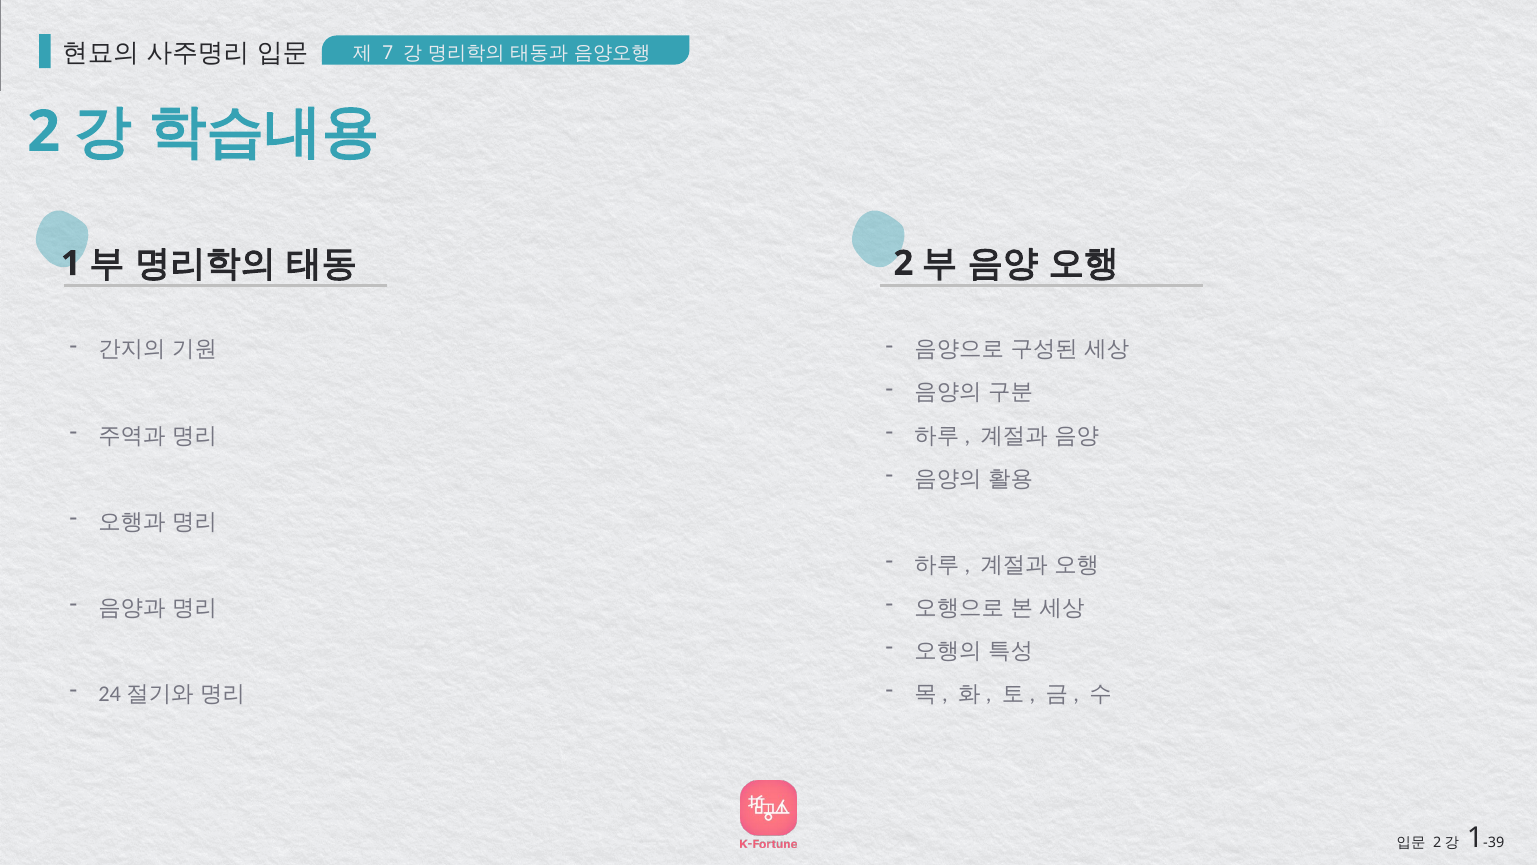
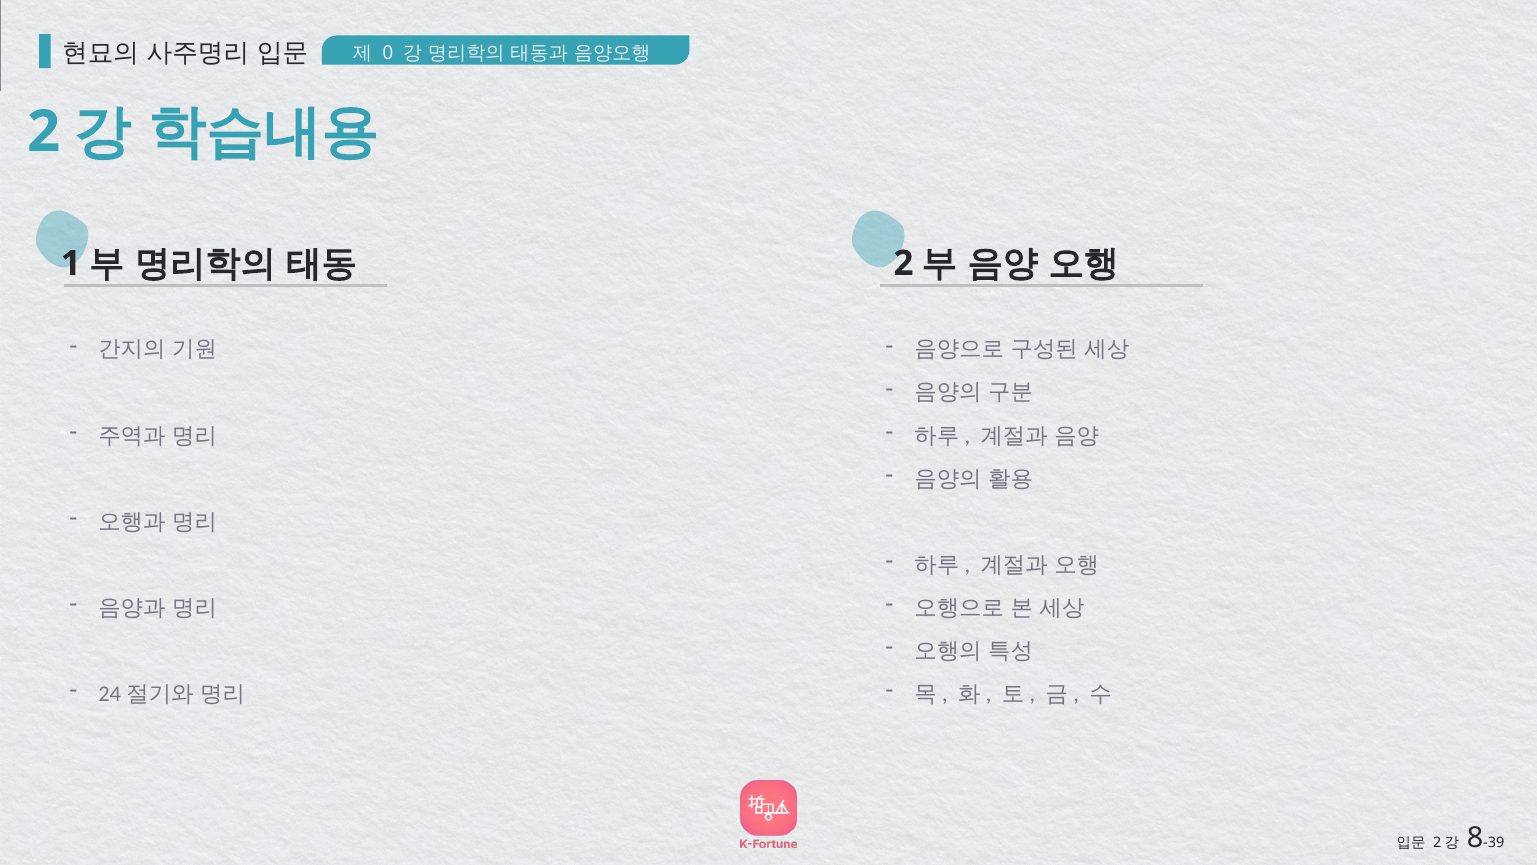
7: 7 -> 0 (388, 53)
1: 1 -> 8 (1475, 837)
